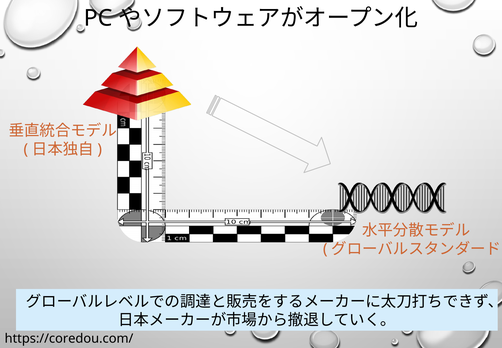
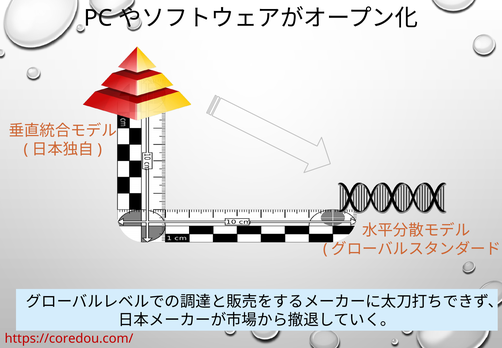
https://coredou.com/ colour: black -> red (69, 338)
